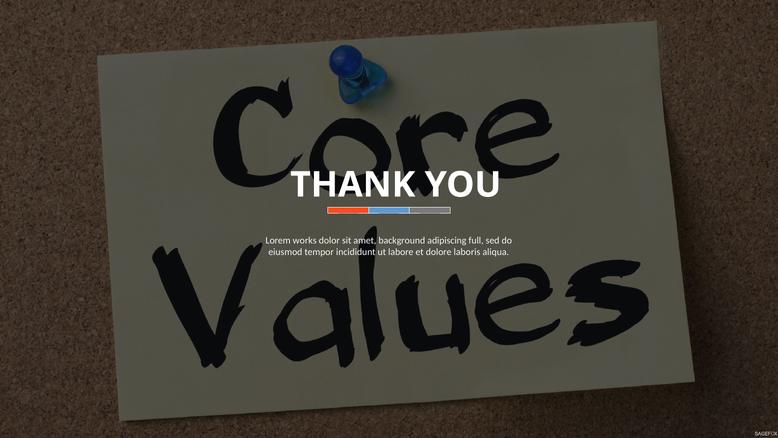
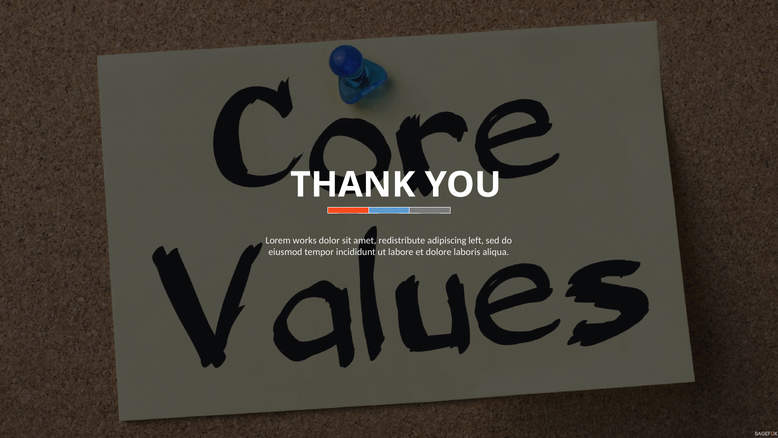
background: background -> redistribute (402, 240)
full: full -> left (476, 240)
